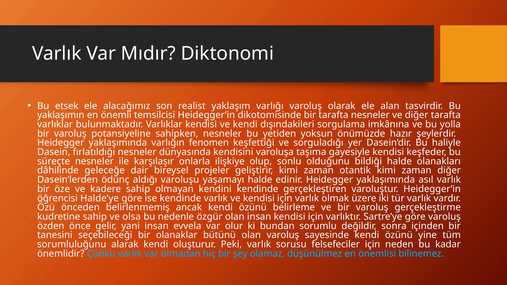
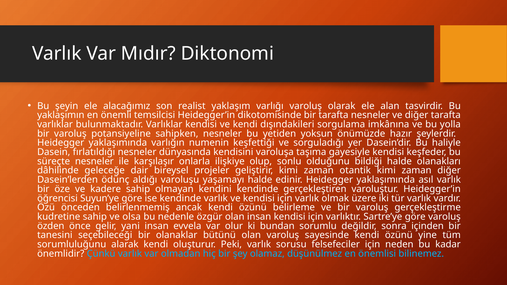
etsek: etsek -> şeyin (67, 106)
fenomen: fenomen -> numenin (209, 143)
Halde’ye: Halde’ye -> Suyun’ye (100, 198)
